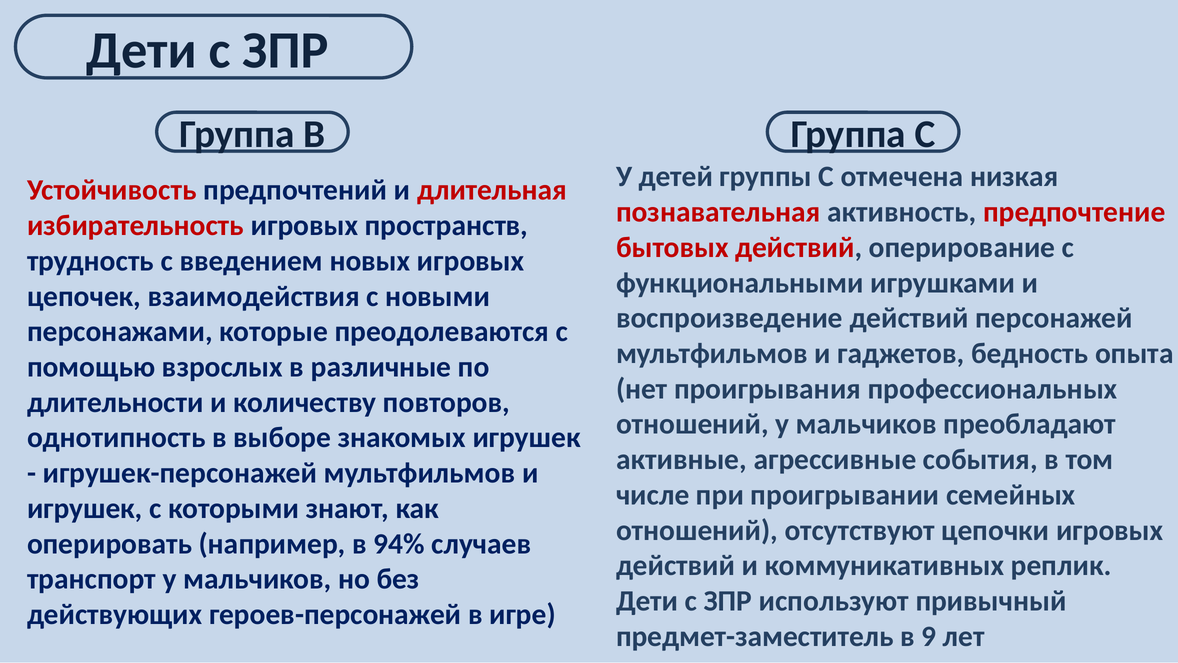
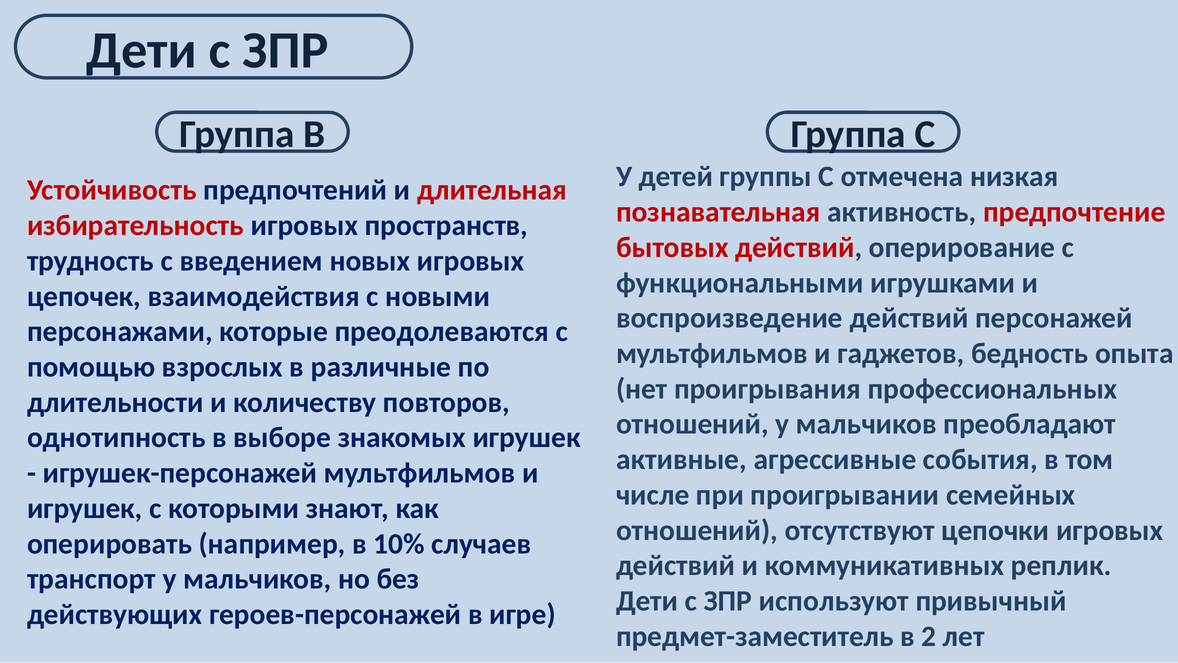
94%: 94% -> 10% (399, 544)
9: 9 -> 2 (929, 636)
